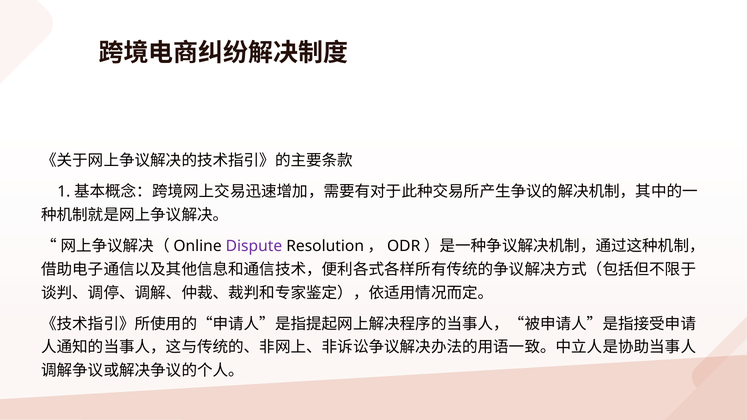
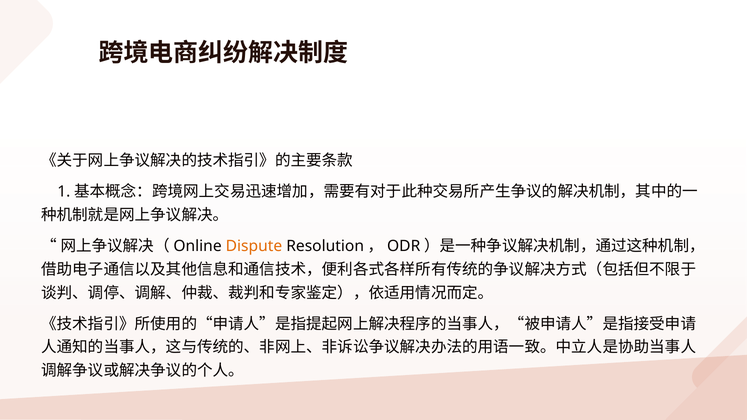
Dispute colour: purple -> orange (254, 246)
